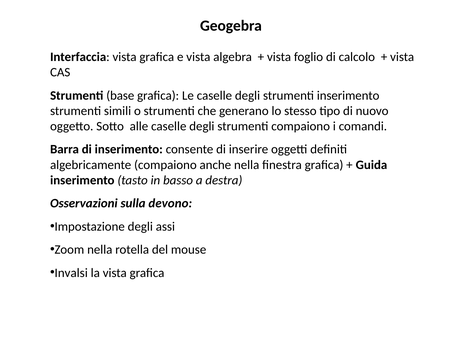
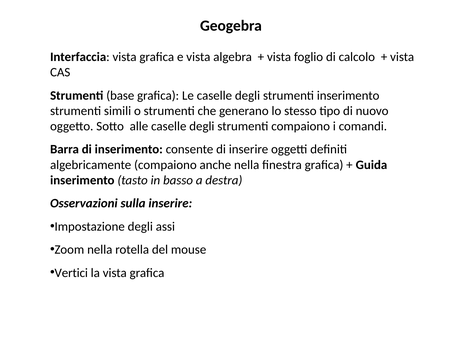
sulla devono: devono -> inserire (170, 204)
Invalsi: Invalsi -> Vertici (71, 273)
